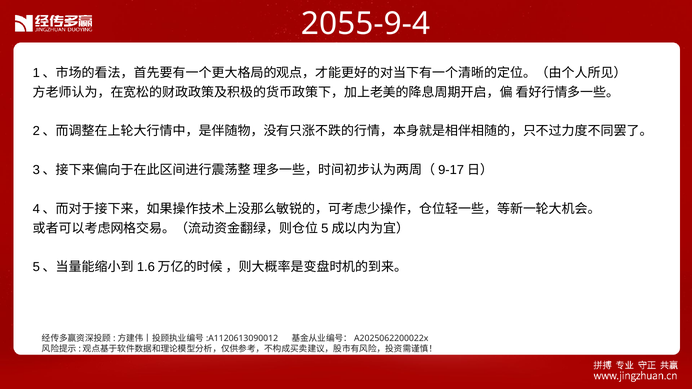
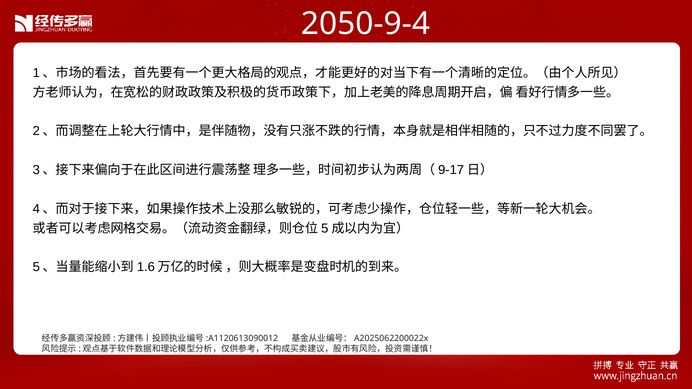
2055-9-4: 2055-9-4 -> 2050-9-4 (365, 24)
